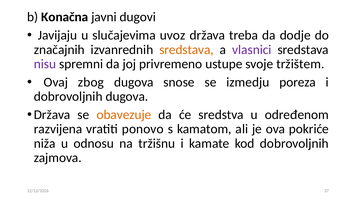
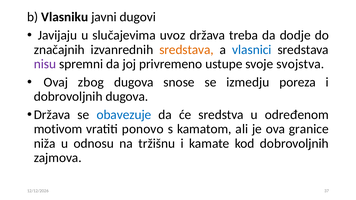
Konačna: Konačna -> Vlasniku (65, 17)
vlasnici colour: purple -> blue (252, 50)
tržištem: tržištem -> svojstva (300, 64)
obavezuje colour: orange -> blue (124, 115)
razvijena: razvijena -> motivom (58, 129)
pokriće: pokriće -> granice (309, 129)
